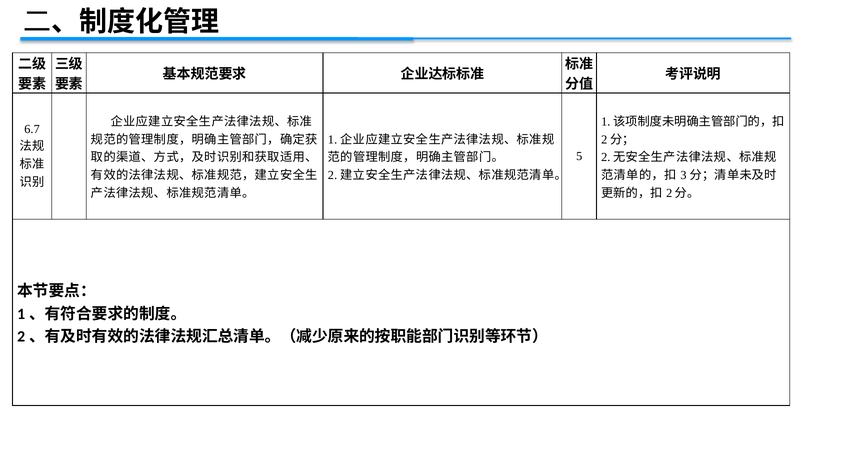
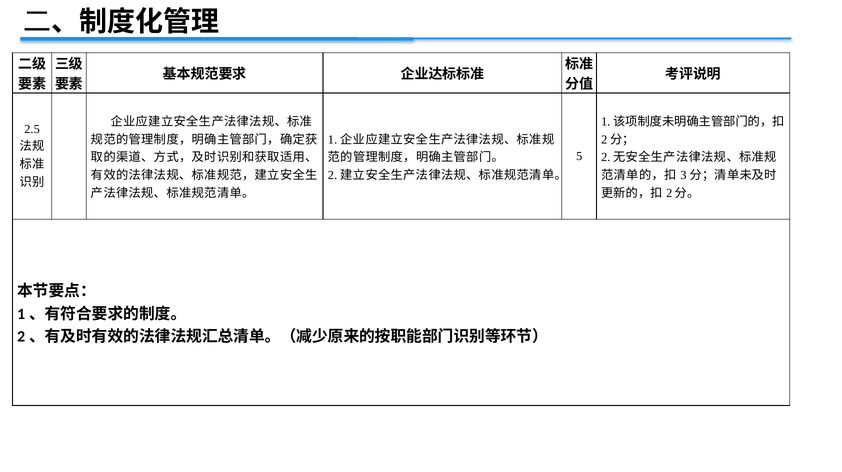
6.7: 6.7 -> 2.5 (32, 129)
